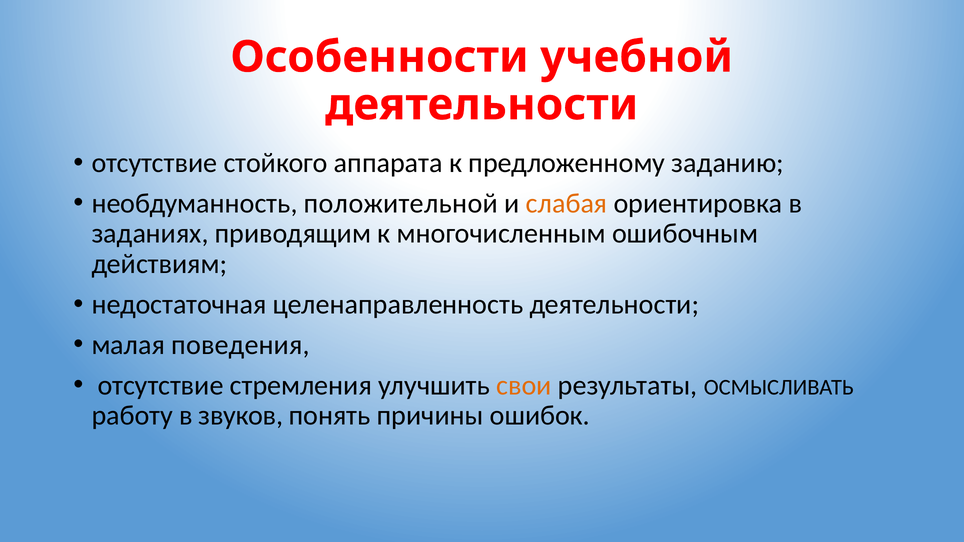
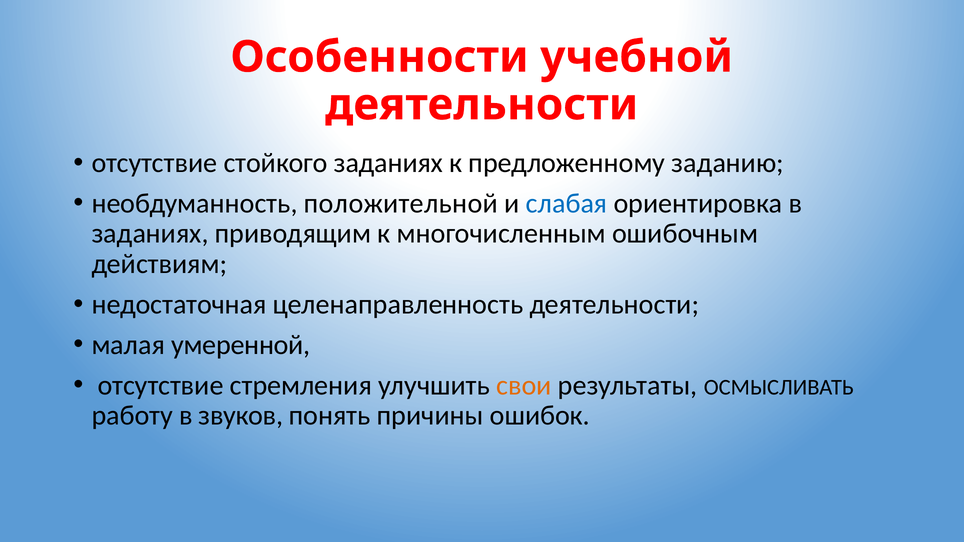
стойкого аппарата: аппарата -> заданиях (388, 163)
слабая colour: orange -> blue (567, 203)
поведения: поведения -> умеренной (241, 345)
